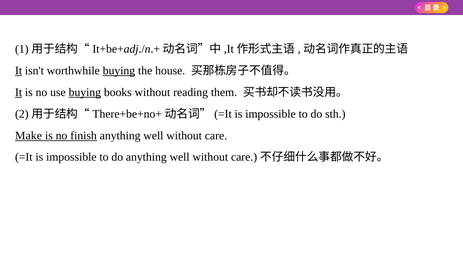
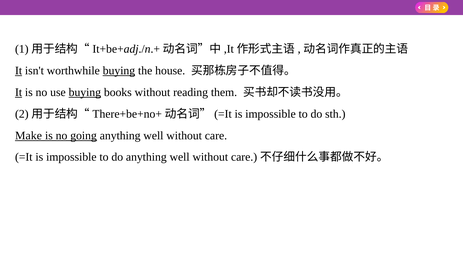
finish: finish -> going (84, 136)
